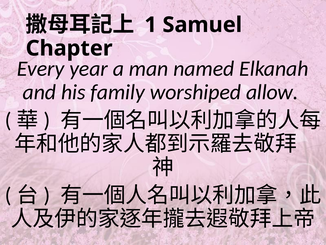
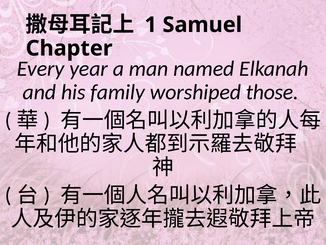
allow: allow -> those (272, 92)
